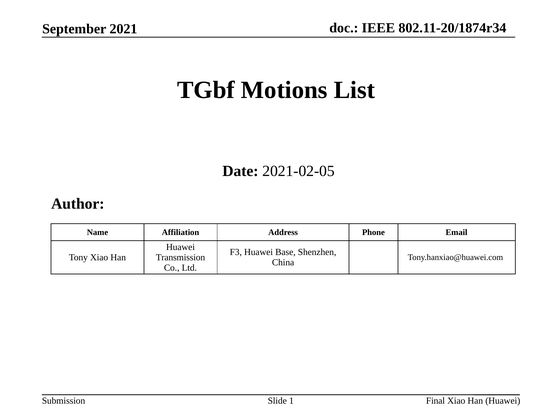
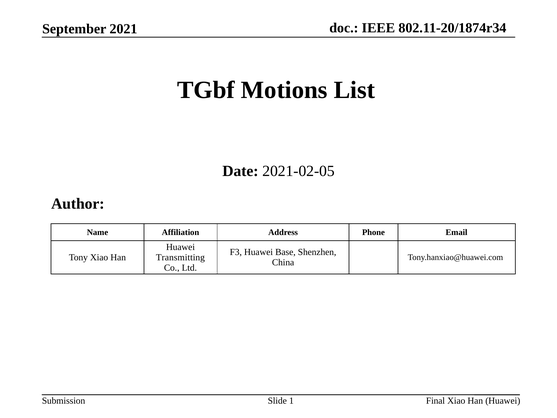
Transmission: Transmission -> Transmitting (180, 257)
